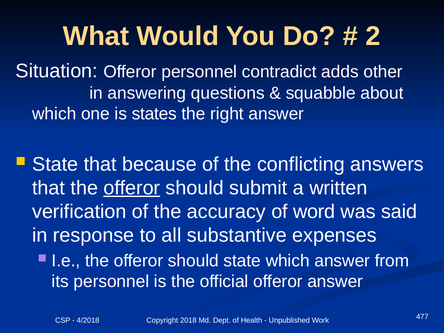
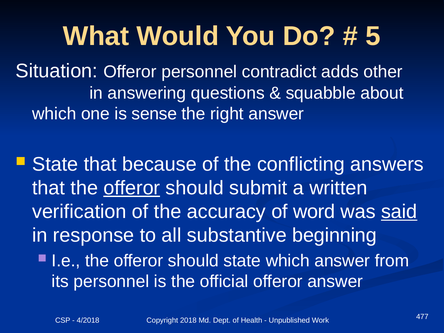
2: 2 -> 5 (373, 36)
states: states -> sense (154, 114)
said underline: none -> present (399, 212)
expenses: expenses -> beginning (335, 235)
